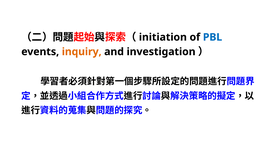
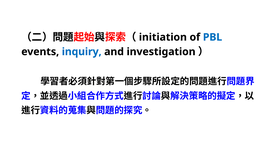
inquiry colour: orange -> blue (82, 52)
